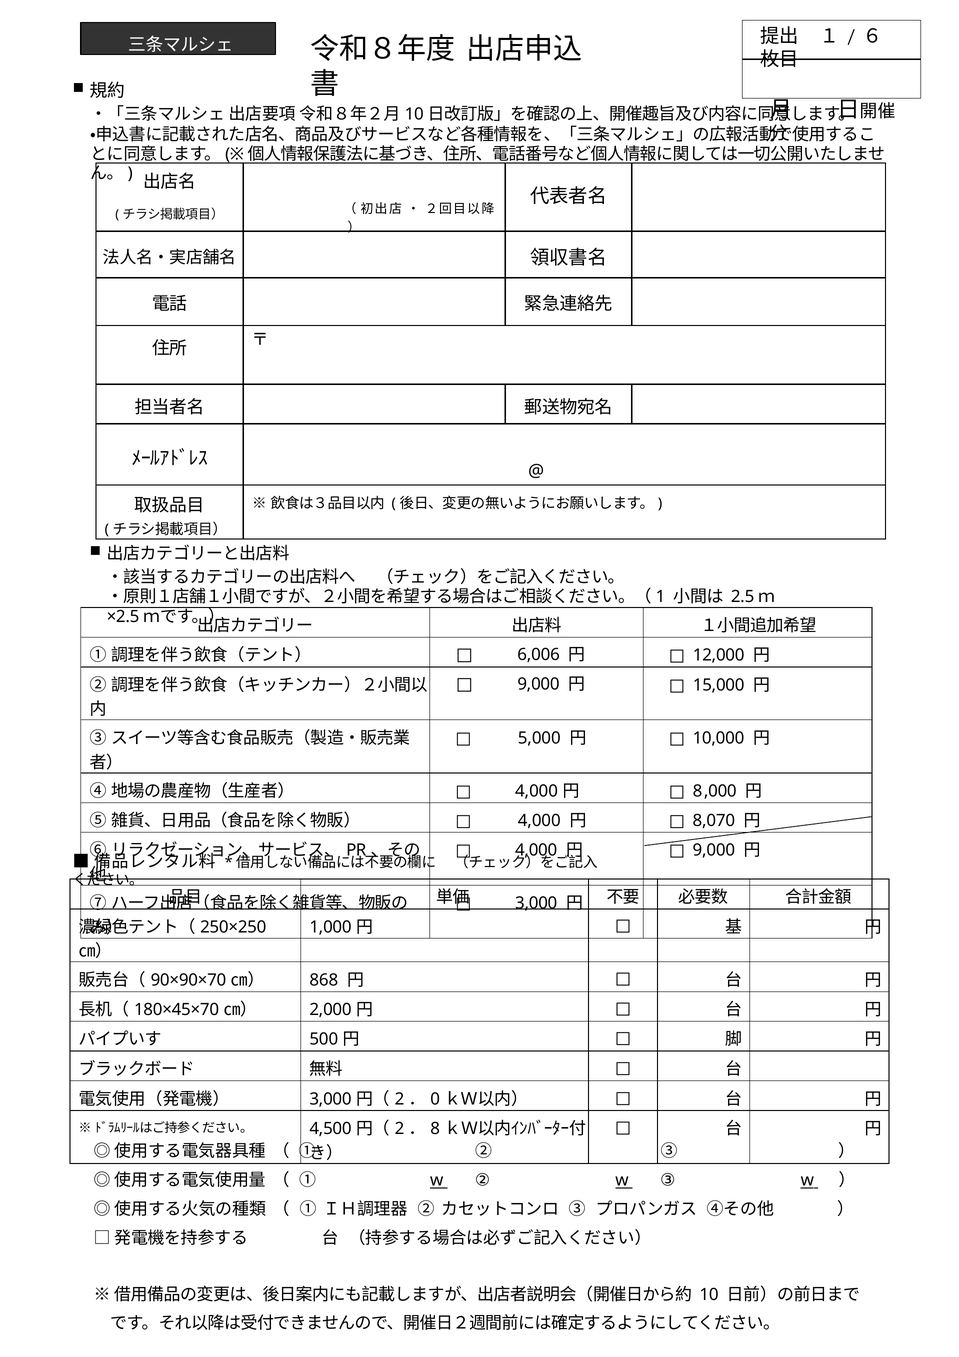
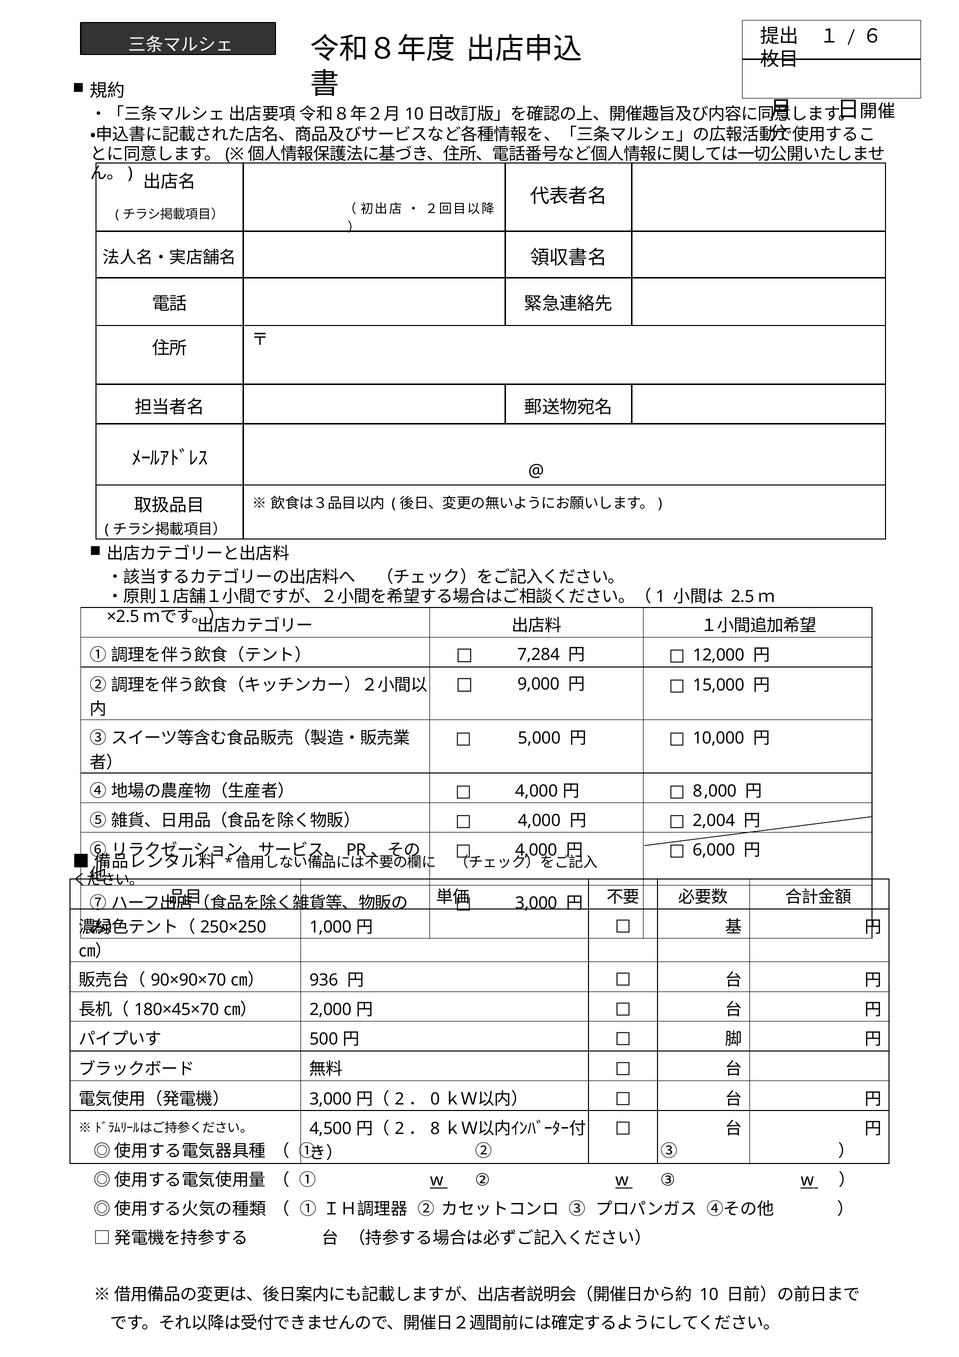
6,006: 6,006 -> 7,284 (539, 655)
8,070: 8,070 -> 2,004 (714, 821)
9,000: 9,000 -> 6,000 (714, 850)
868: 868 -> 936 (324, 980)
